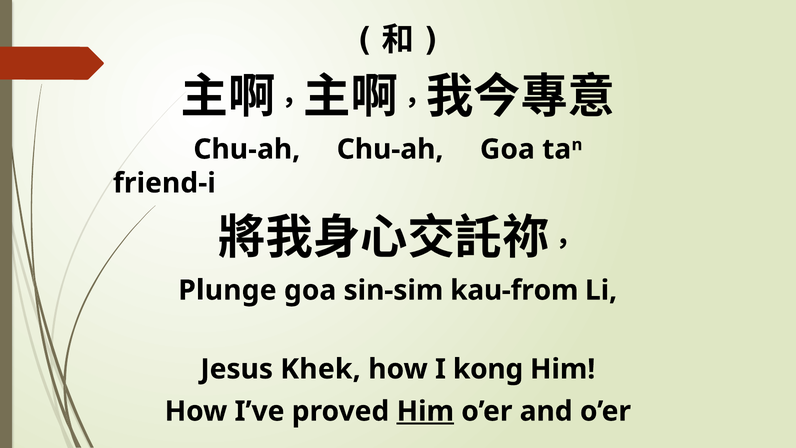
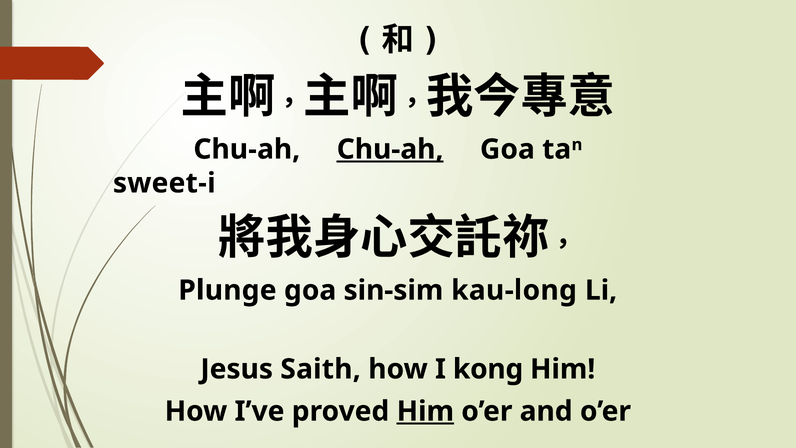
Chu-ah underline: none -> present (390, 149)
friend-i: friend-i -> sweet-i (164, 183)
kau-from: kau-from -> kau-long (514, 290)
Khek: Khek -> Saith (321, 369)
